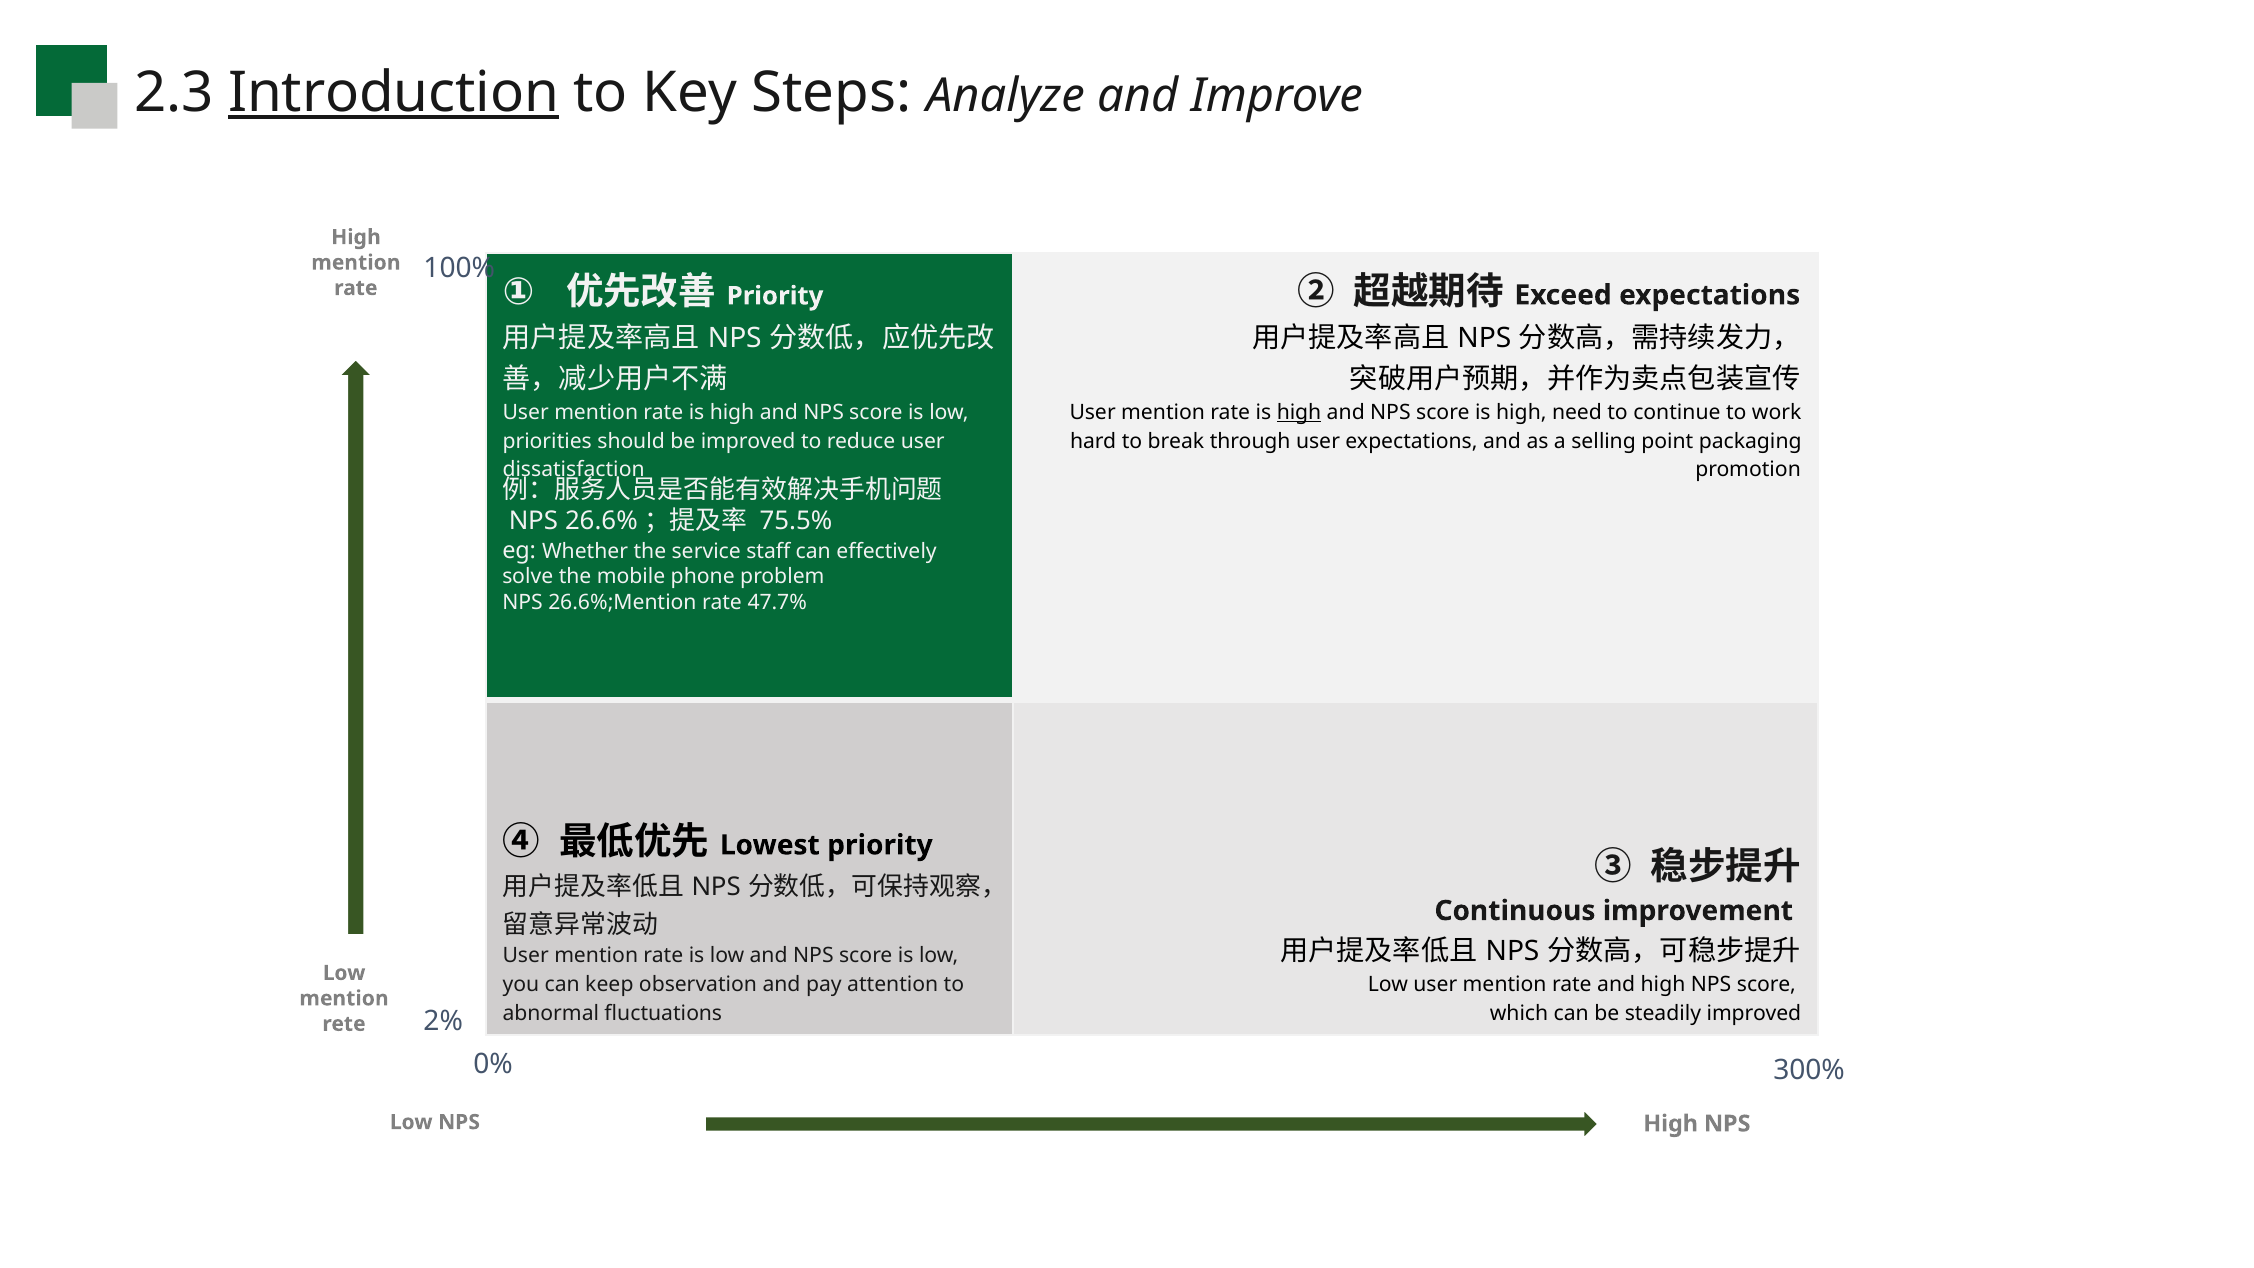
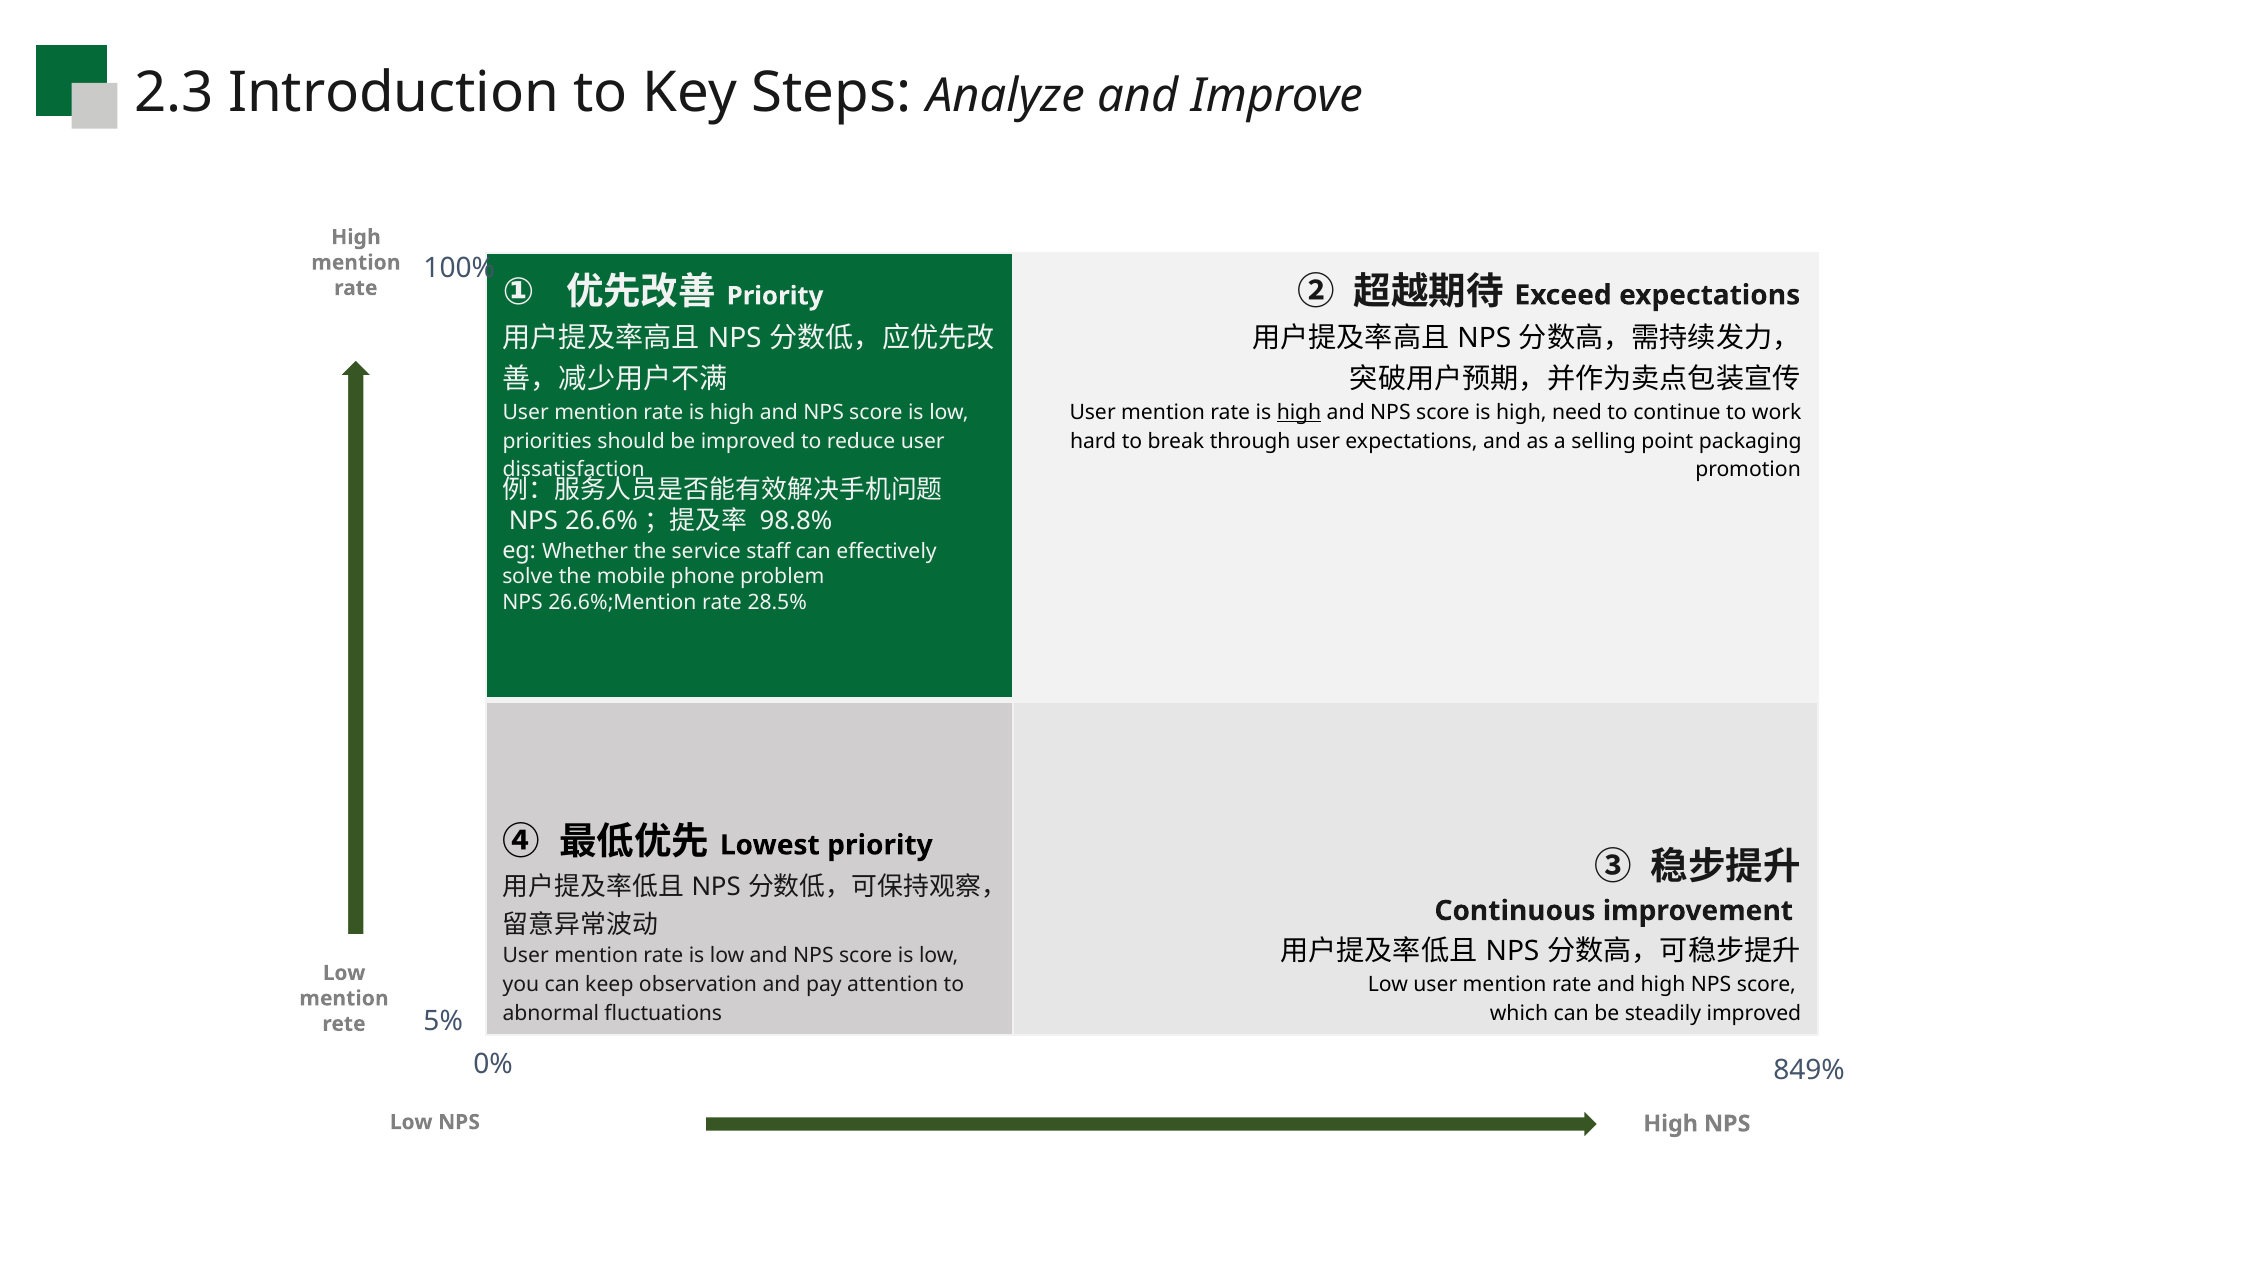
Introduction underline: present -> none (394, 93)
75.5%: 75.5% -> 98.8% (796, 521)
47.7%: 47.7% -> 28.5% (777, 602)
2%: 2% -> 5% (443, 1021)
300%: 300% -> 849% (1809, 1070)
